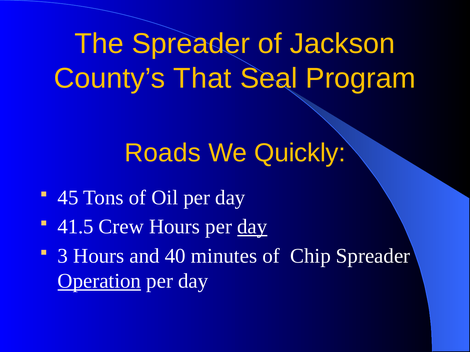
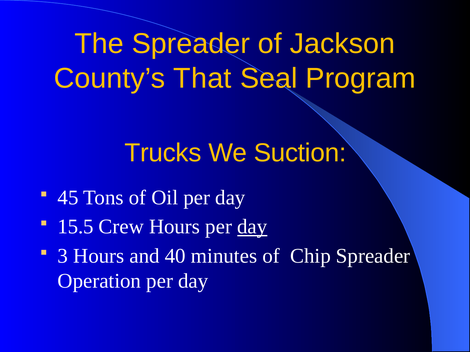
Roads: Roads -> Trucks (163, 153)
Quickly: Quickly -> Suction (300, 153)
41.5: 41.5 -> 15.5 (76, 227)
Operation underline: present -> none (99, 281)
